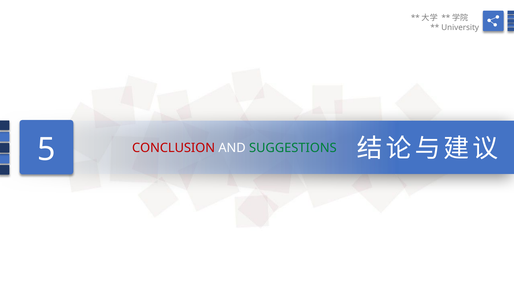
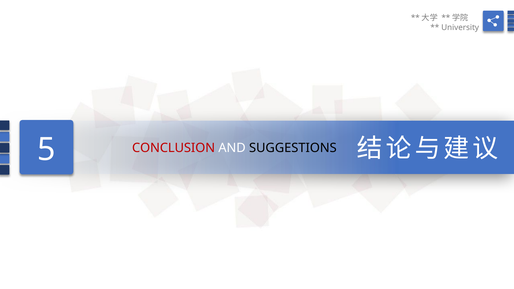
SUGGESTIONS colour: green -> black (293, 148)
